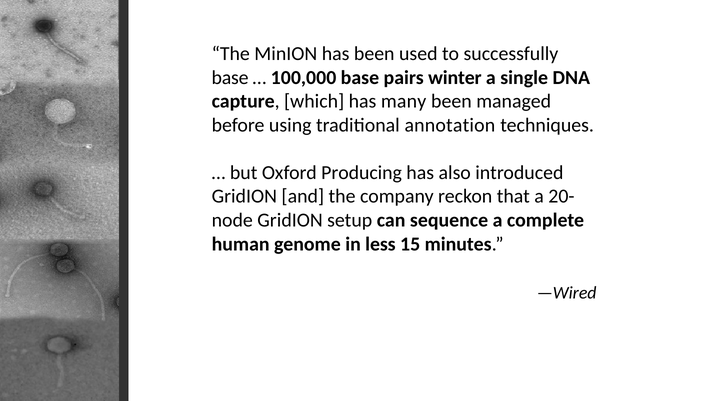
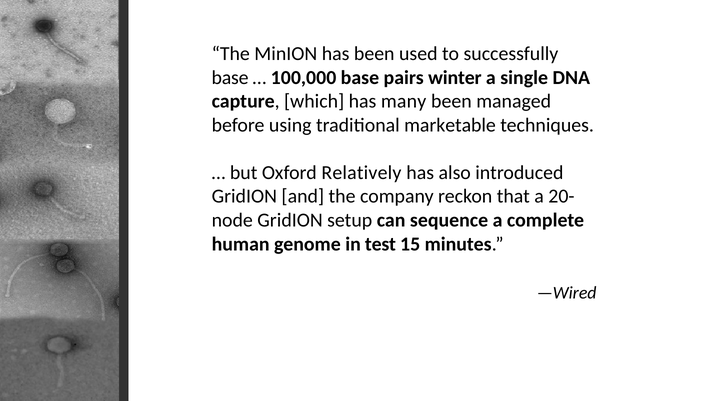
annotation: annotation -> marketable (450, 125)
Producing: Producing -> Relatively (361, 173)
less: less -> test (380, 244)
